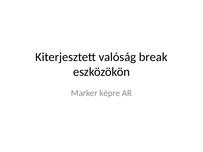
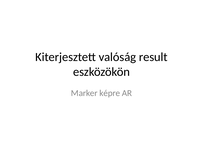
break: break -> result (153, 57)
